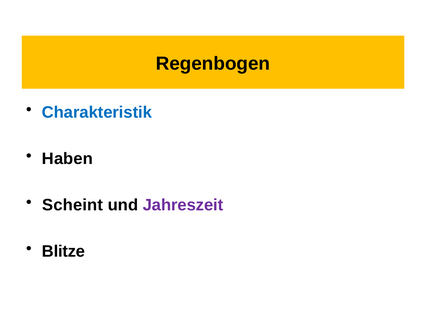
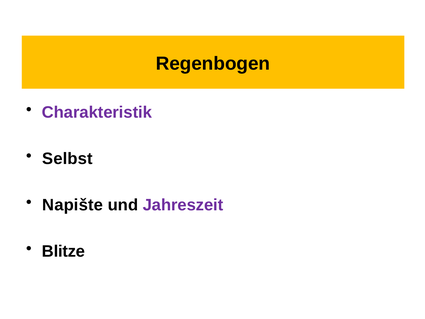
Charakteristik colour: blue -> purple (97, 112)
Haben: Haben -> Selbst (67, 159)
Scheint: Scheint -> Napište (73, 205)
